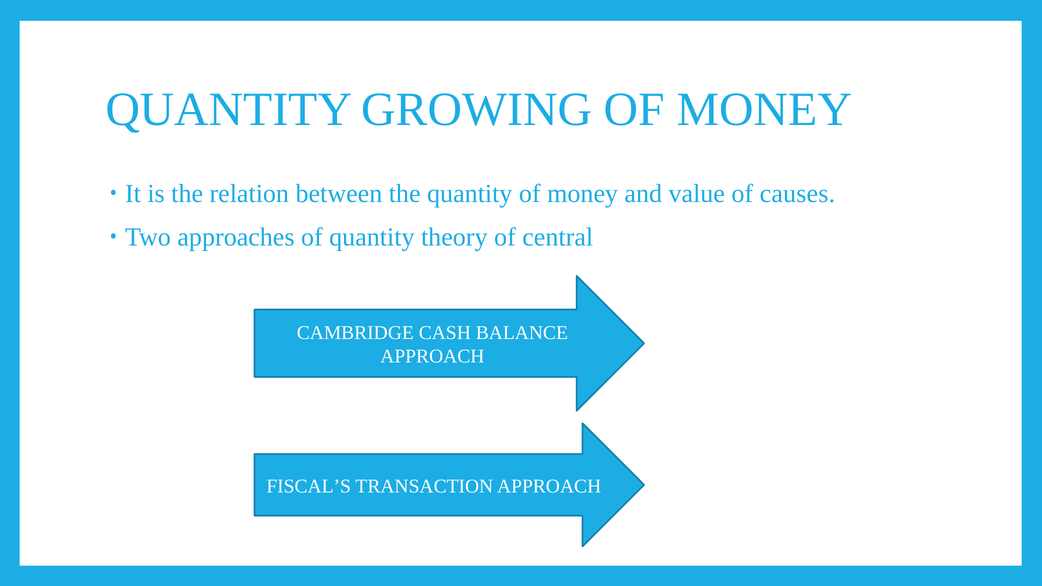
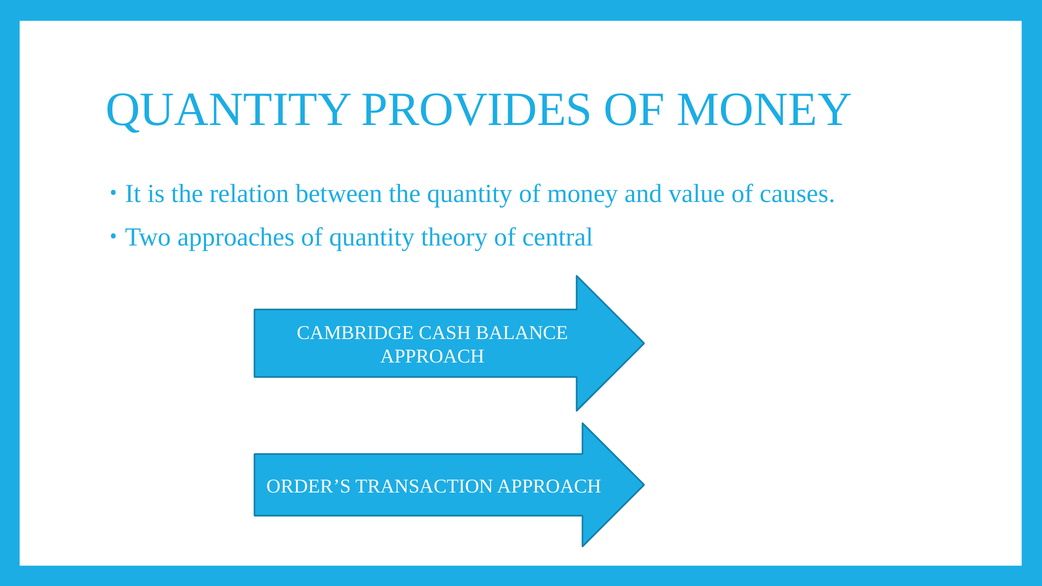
GROWING: GROWING -> PROVIDES (477, 110)
FISCAL’S: FISCAL’S -> ORDER’S (309, 486)
